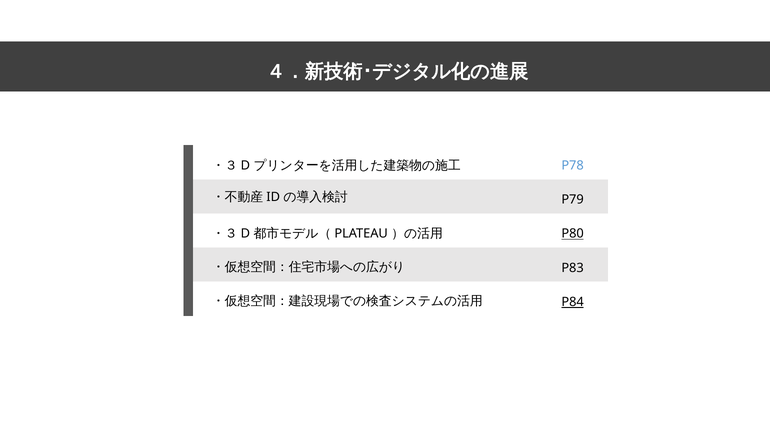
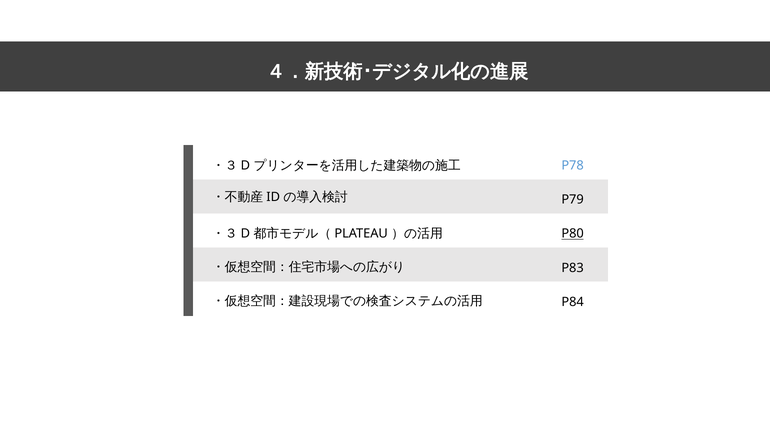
P84 underline: present -> none (573, 302)
